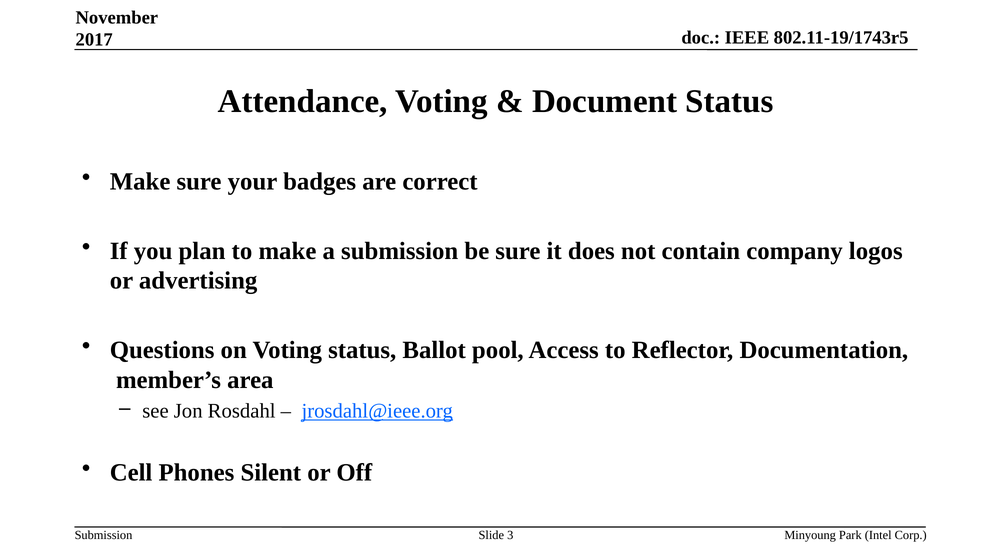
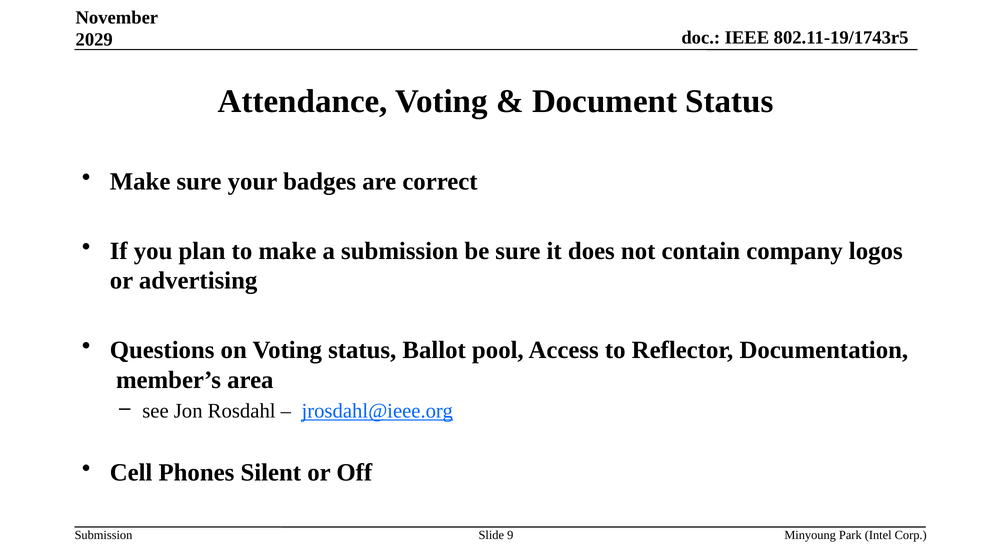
2017: 2017 -> 2029 (94, 40)
3: 3 -> 9 (510, 535)
